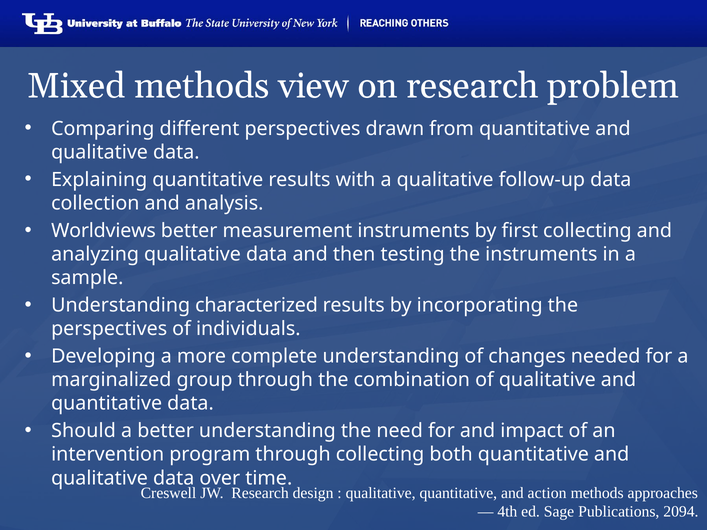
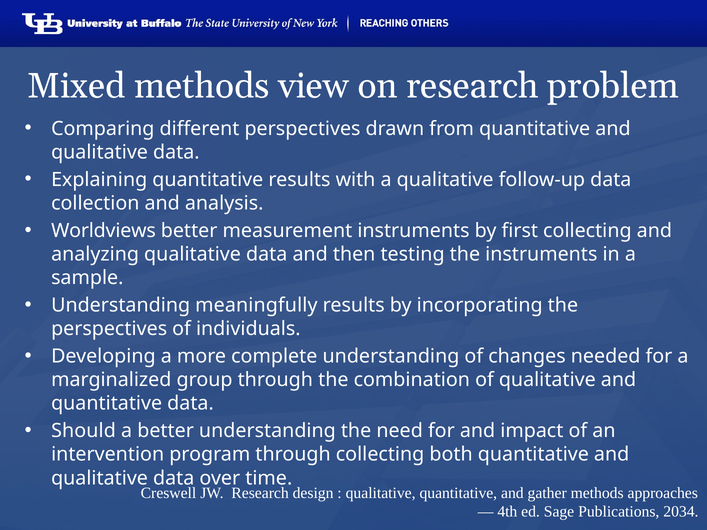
characterized: characterized -> meaningfully (256, 305)
action: action -> gather (547, 493)
2094: 2094 -> 2034 (681, 512)
